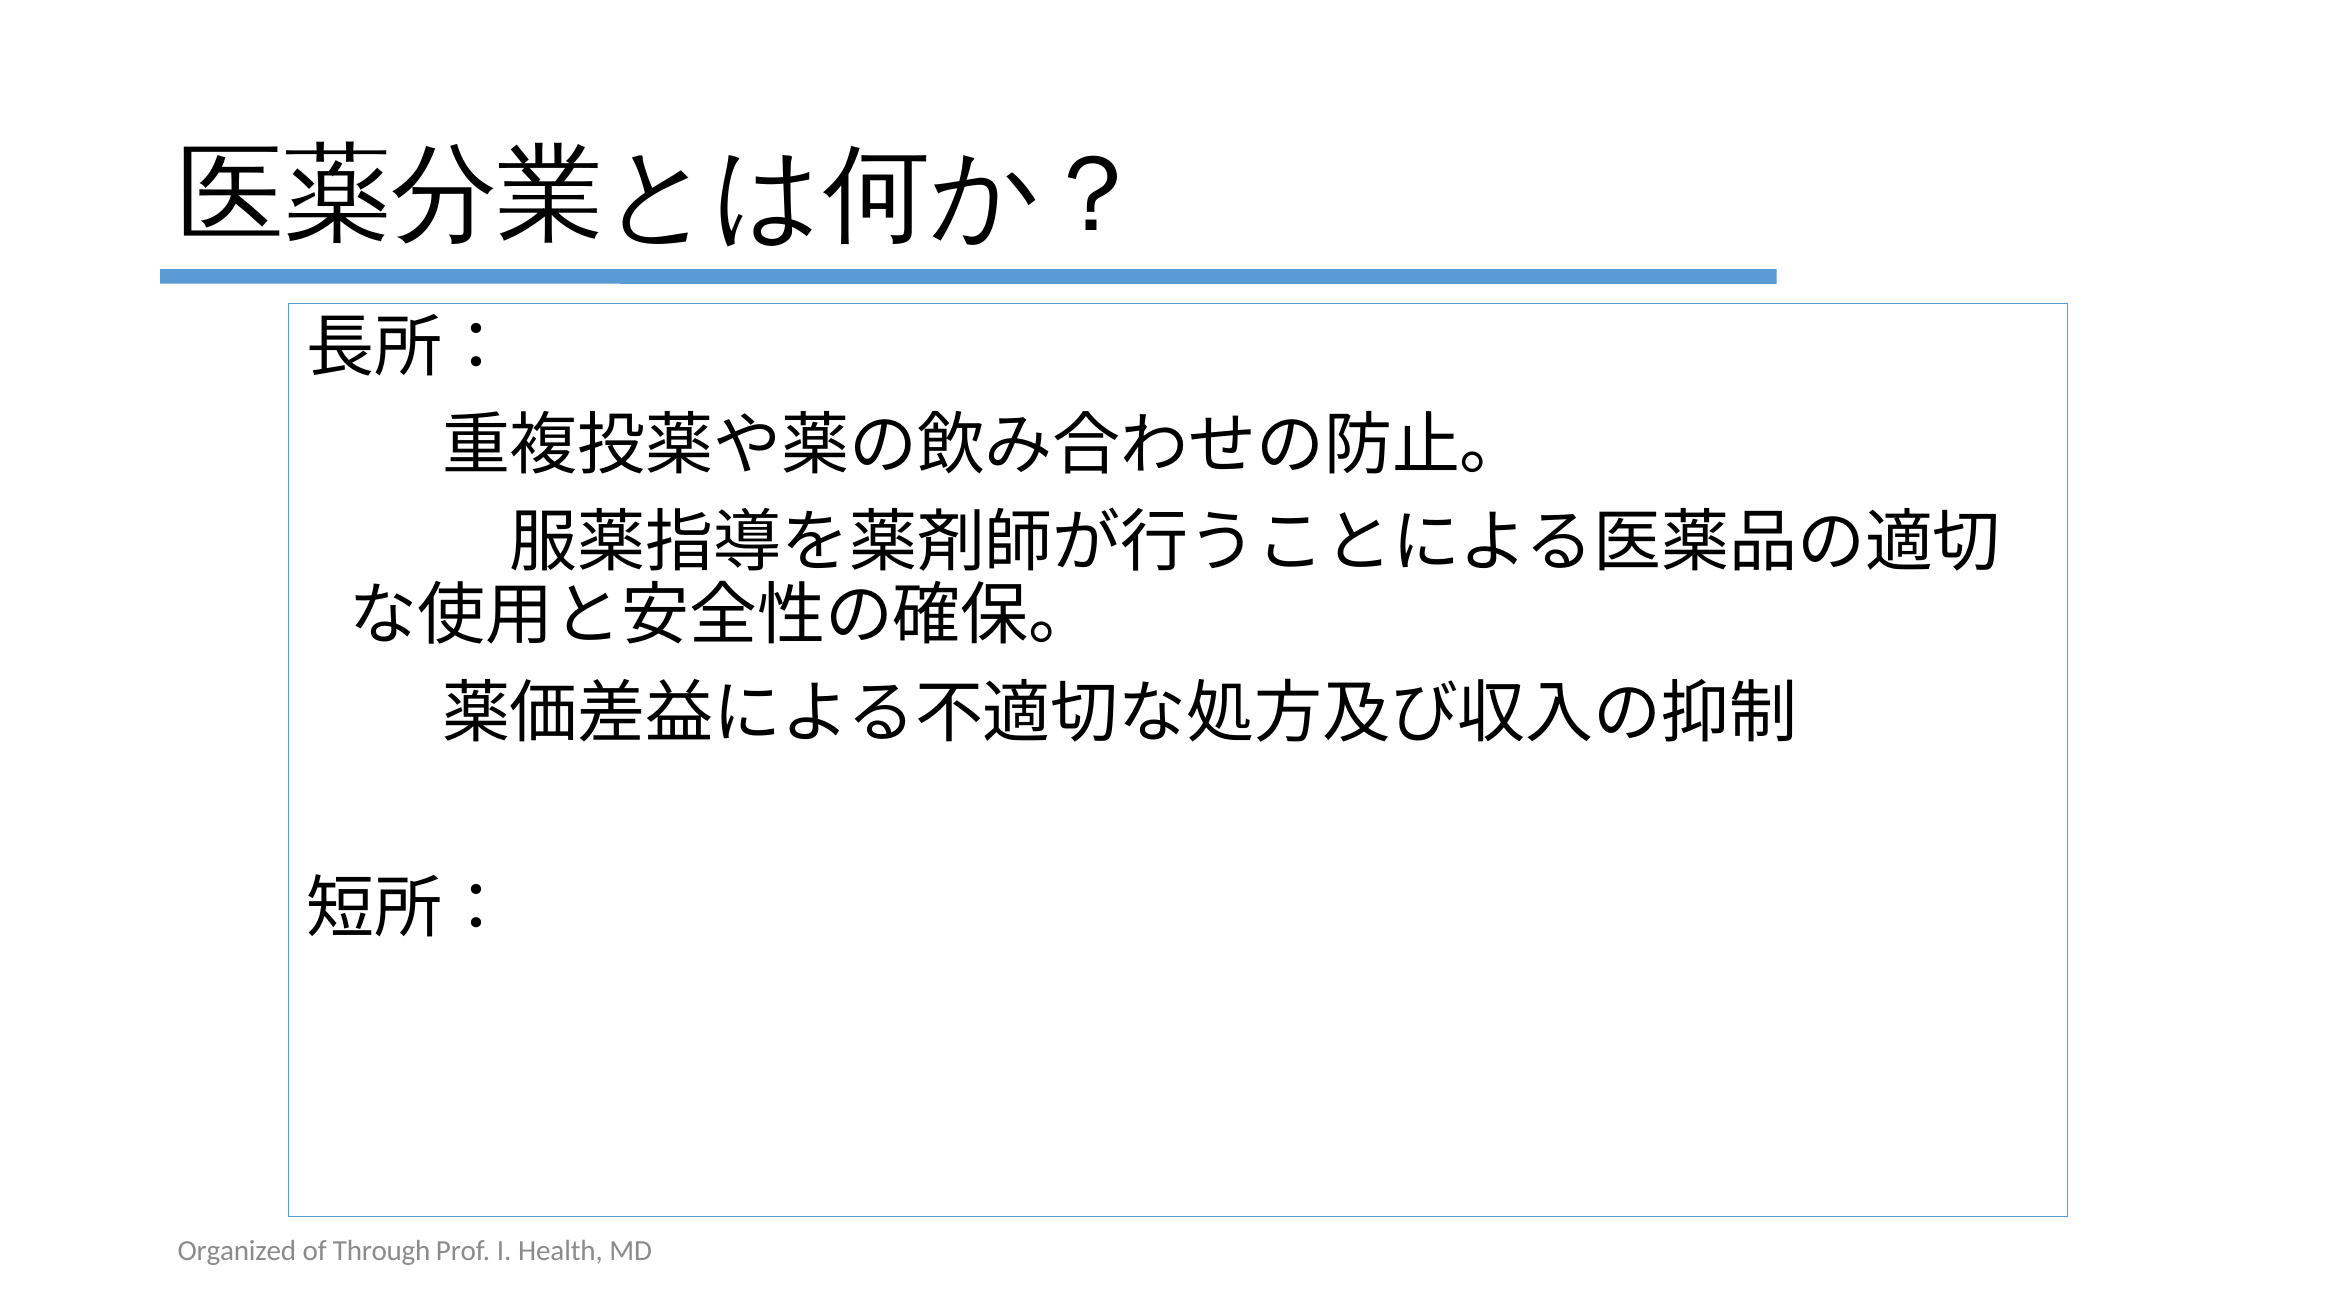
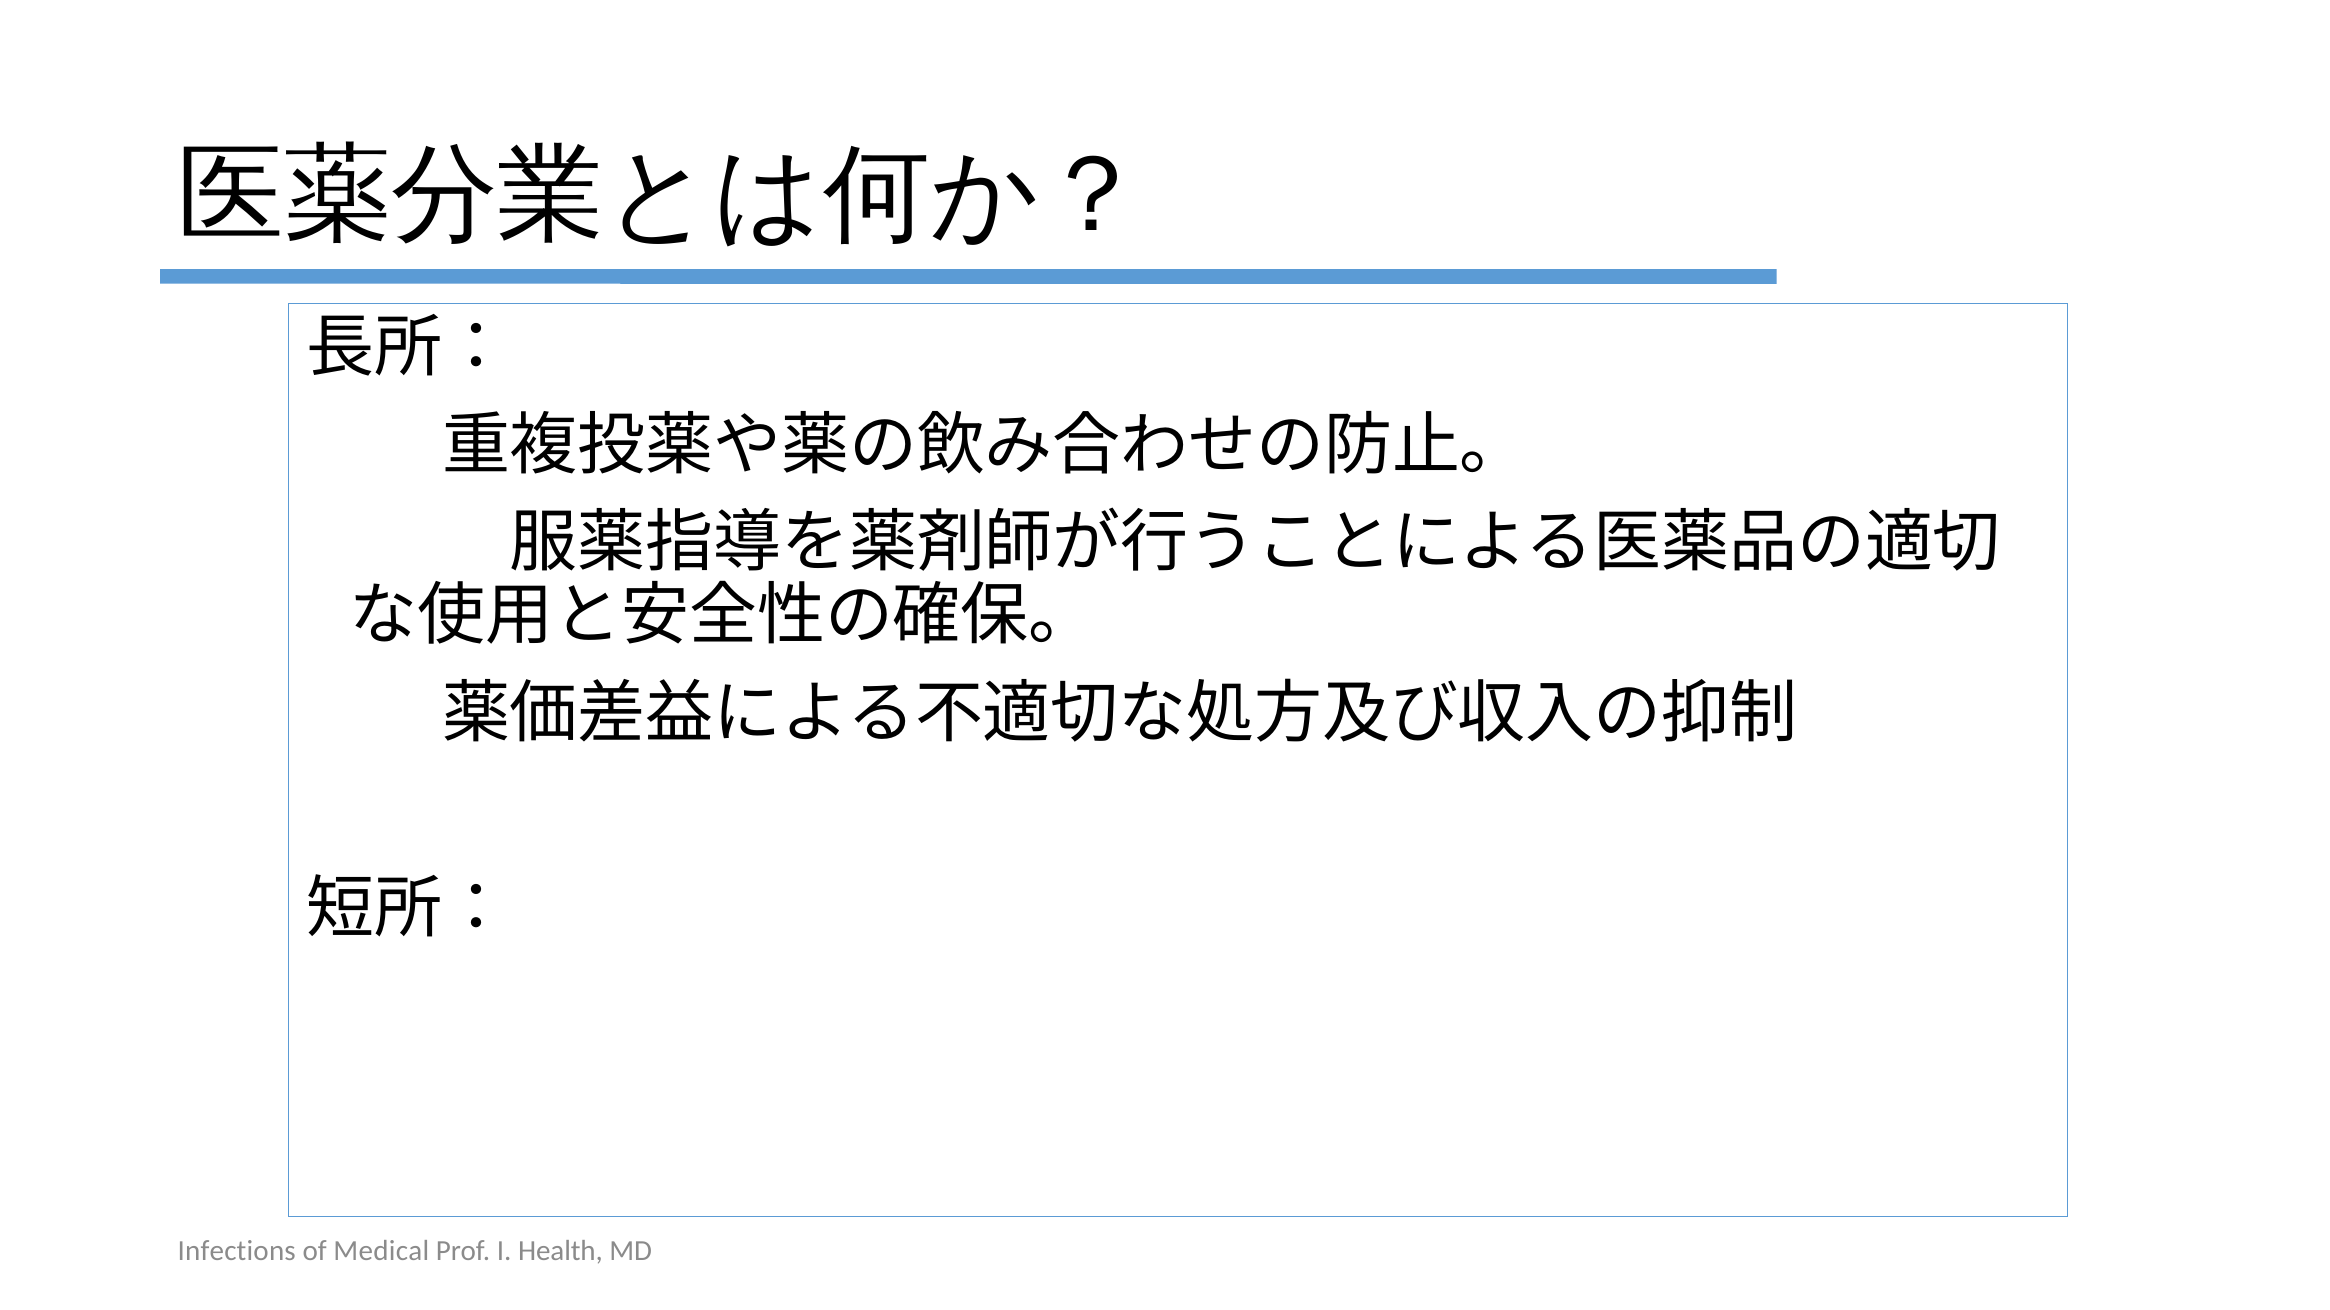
Organized: Organized -> Infections (237, 1252)
Through: Through -> Medical (381, 1252)
